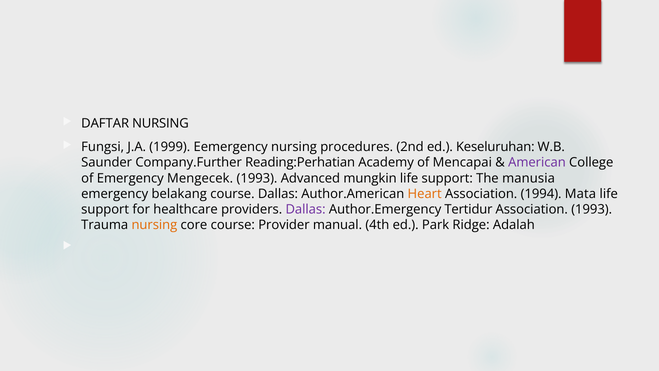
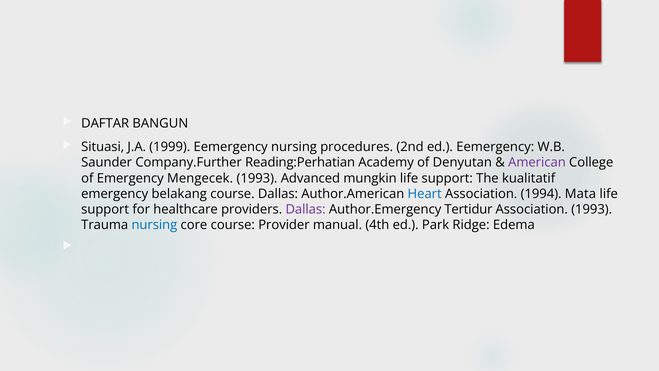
DAFTAR NURSING: NURSING -> BANGUN (160, 124)
Fungsi: Fungsi -> Situasi (103, 147)
ed Keseluruhan: Keseluruhan -> Eemergency (495, 147)
Mencapai: Mencapai -> Denyutan (462, 162)
manusia: manusia -> kualitatif (529, 178)
Heart colour: orange -> blue (425, 194)
nursing colour: orange -> blue (154, 225)
Adalah: Adalah -> Edema (514, 225)
